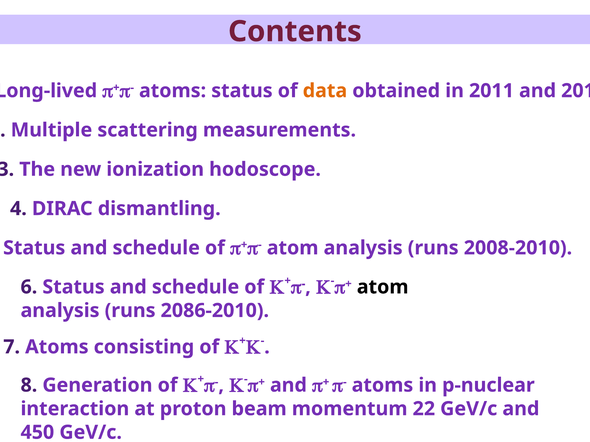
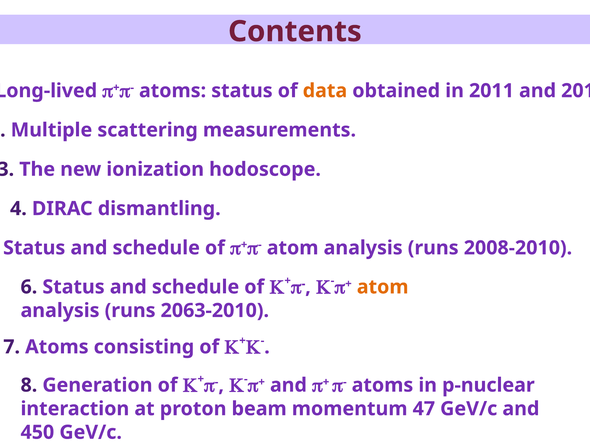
atom colour: black -> orange (383, 287)
2086-2010: 2086-2010 -> 2063-2010 (215, 311)
22: 22 -> 47 (424, 409)
